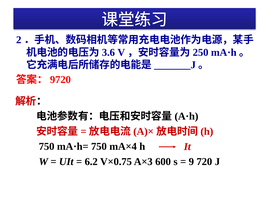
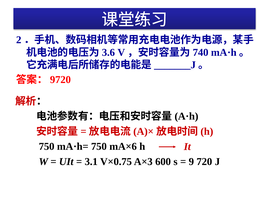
250: 250 -> 740 (201, 52)
mA×4: mA×4 -> mA×6 (123, 146)
6.2: 6.2 -> 3.1 (91, 161)
